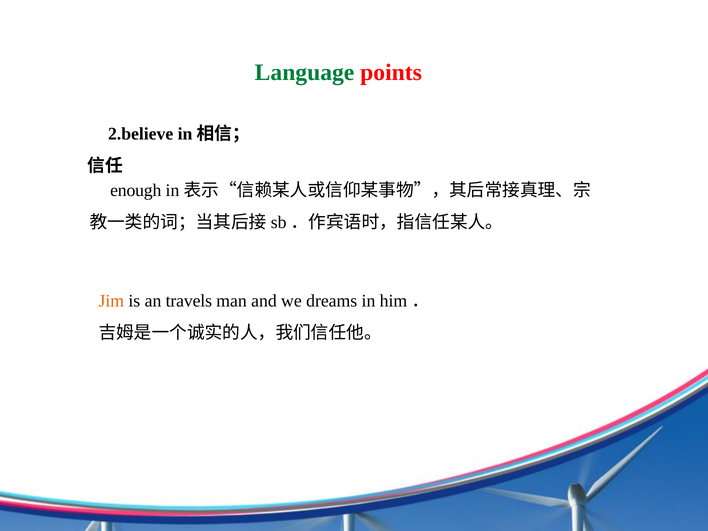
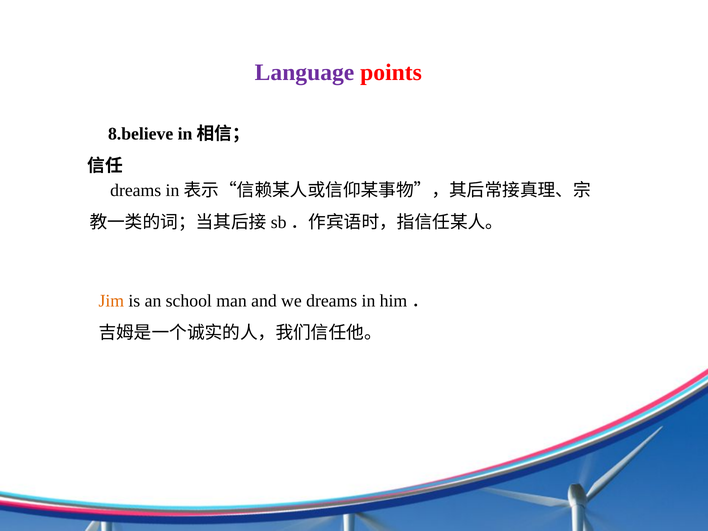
Language colour: green -> purple (305, 72)
2.believe: 2.believe -> 8.believe (141, 134)
enough: enough -> dreams (136, 190)
travels: travels -> school (189, 301)
